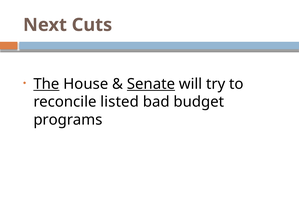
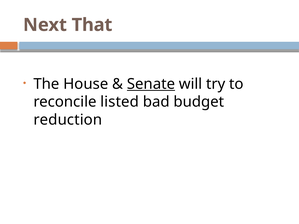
Cuts: Cuts -> That (92, 25)
The underline: present -> none (46, 84)
programs: programs -> reduction (68, 120)
